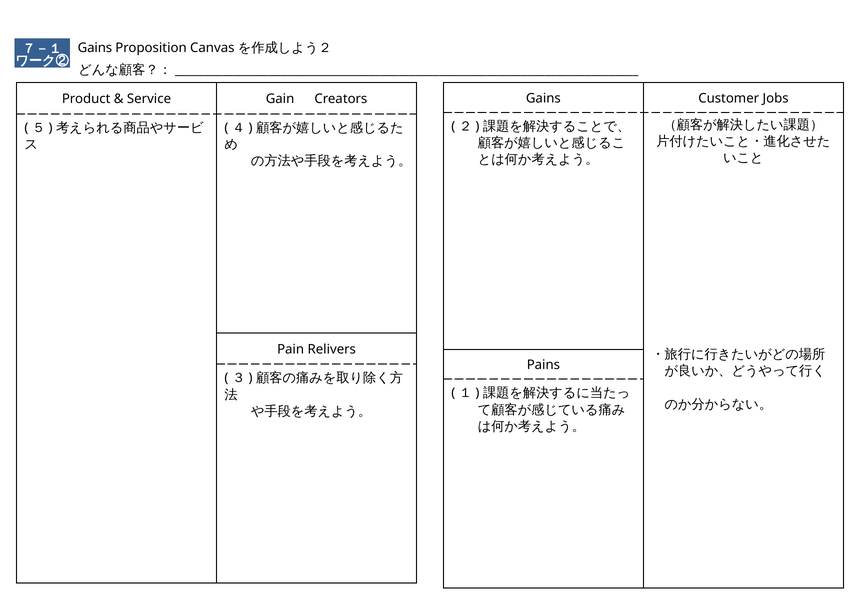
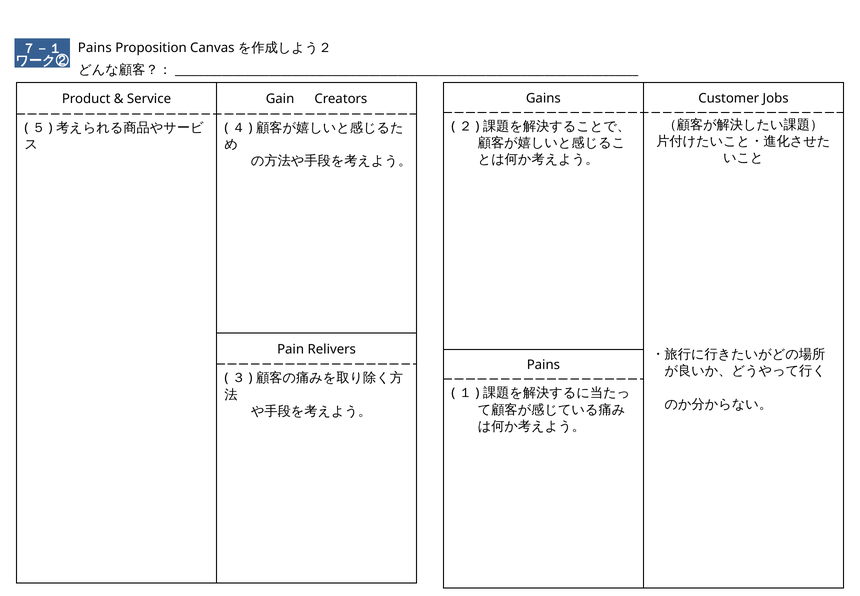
Gains: Gains -> Pains (95, 48)
